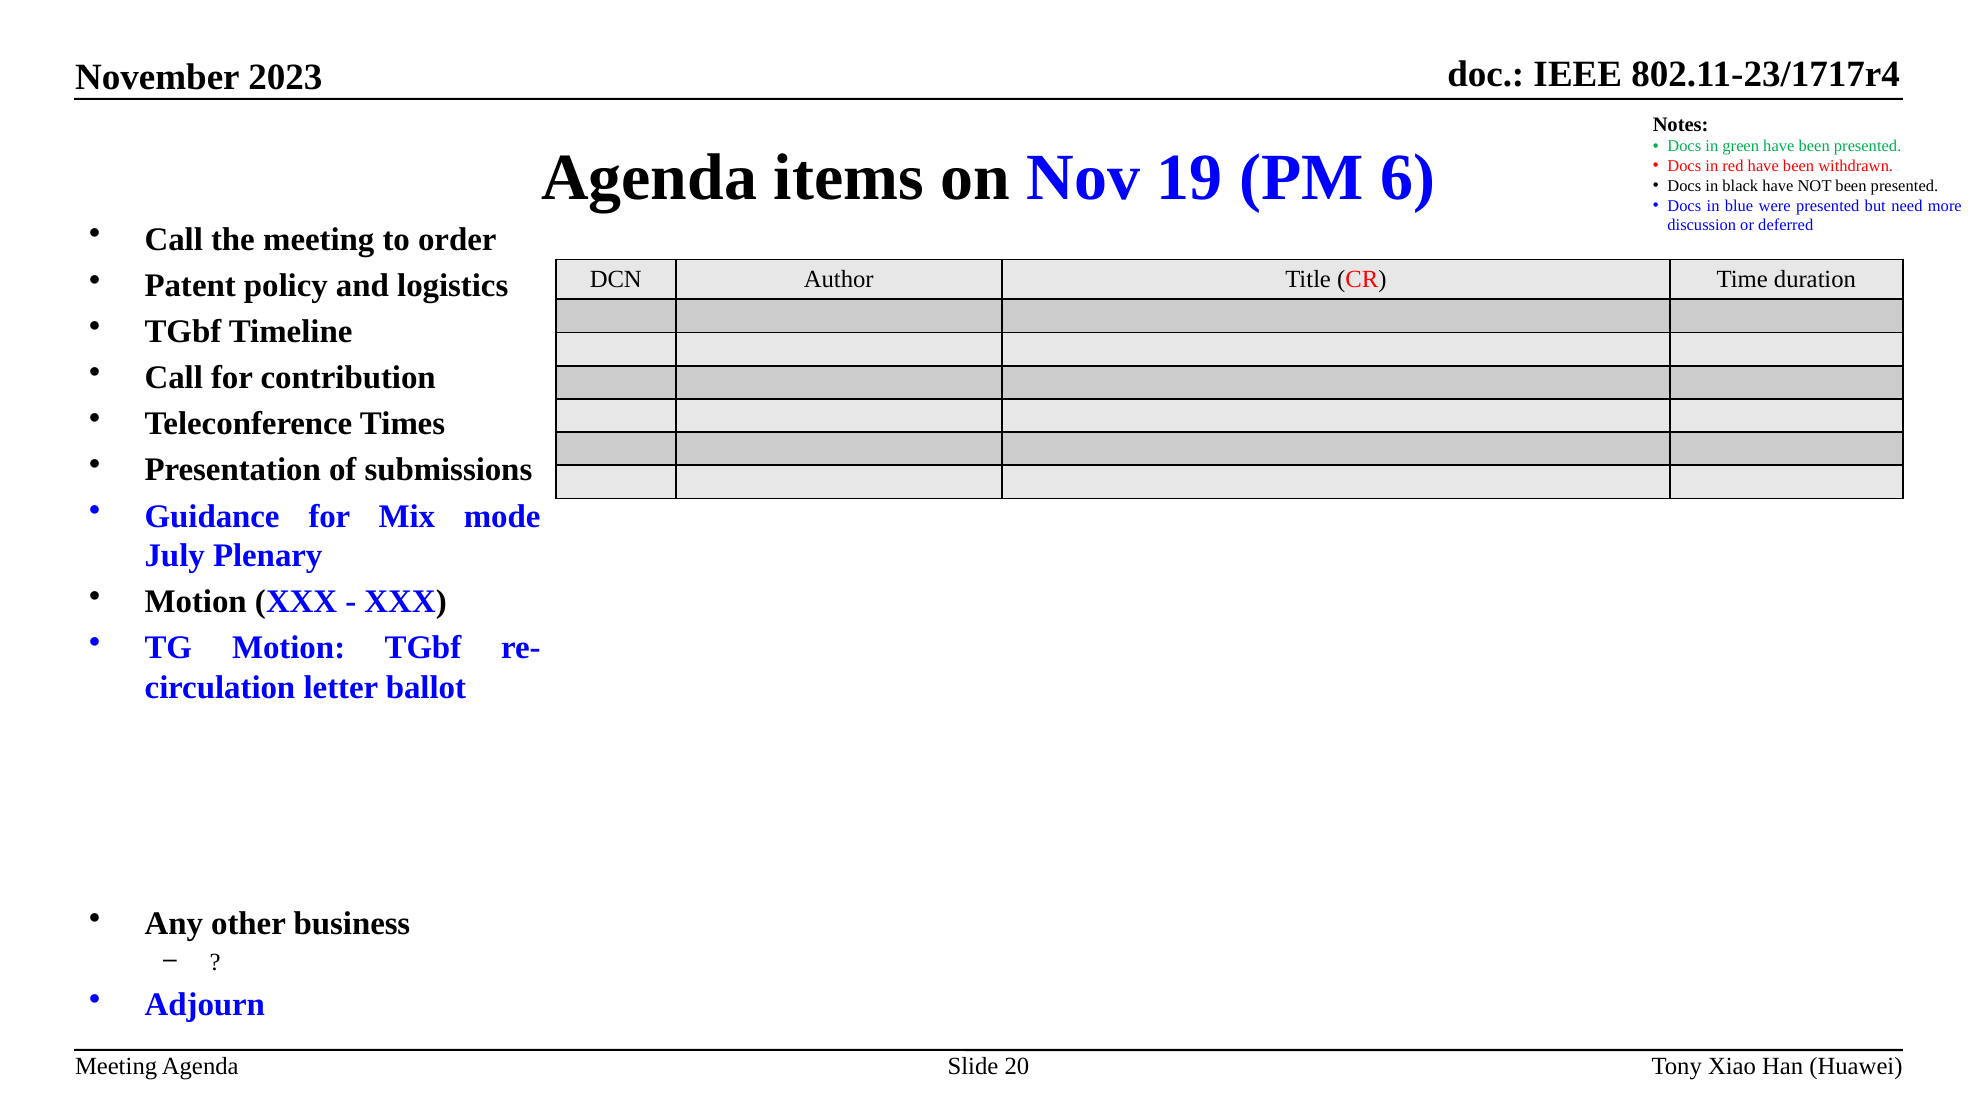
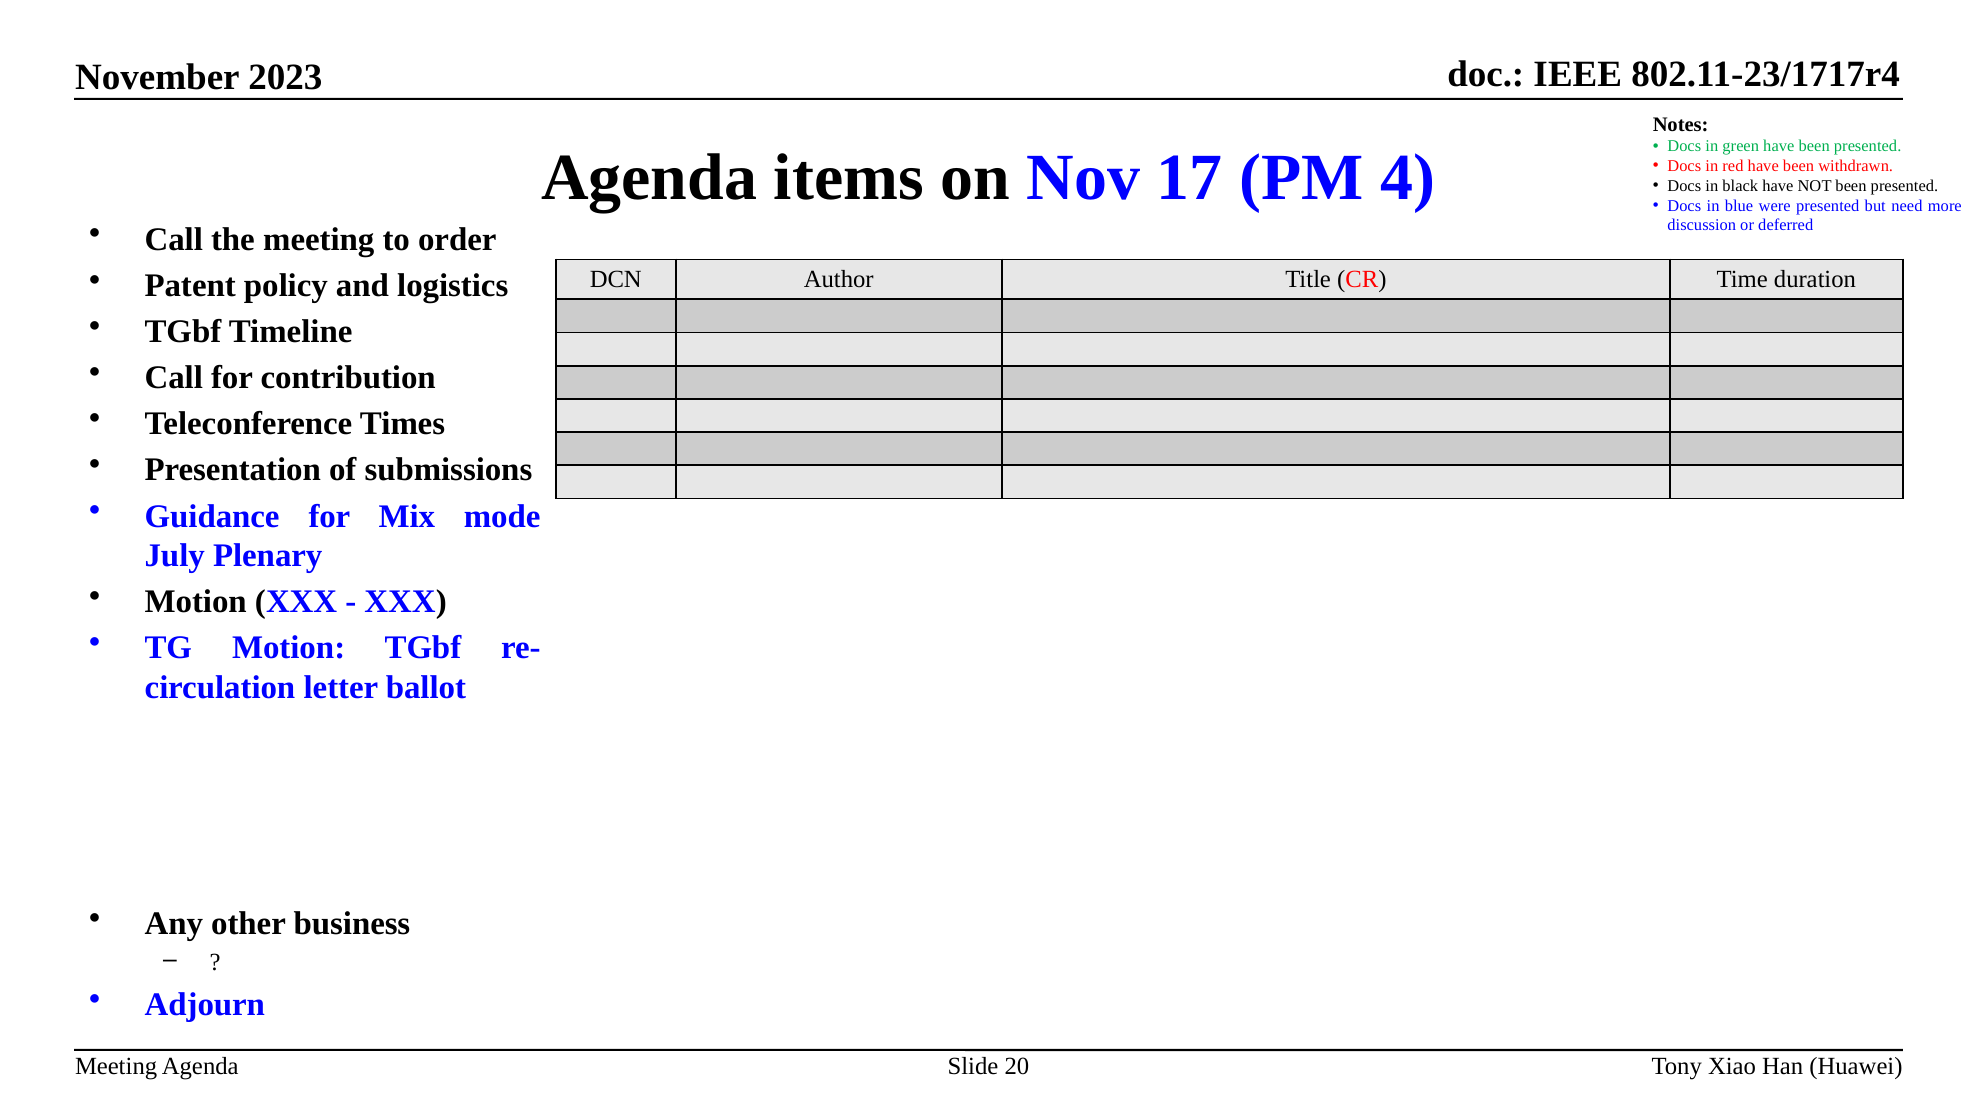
19: 19 -> 17 (1190, 178)
6: 6 -> 4 (1408, 178)
